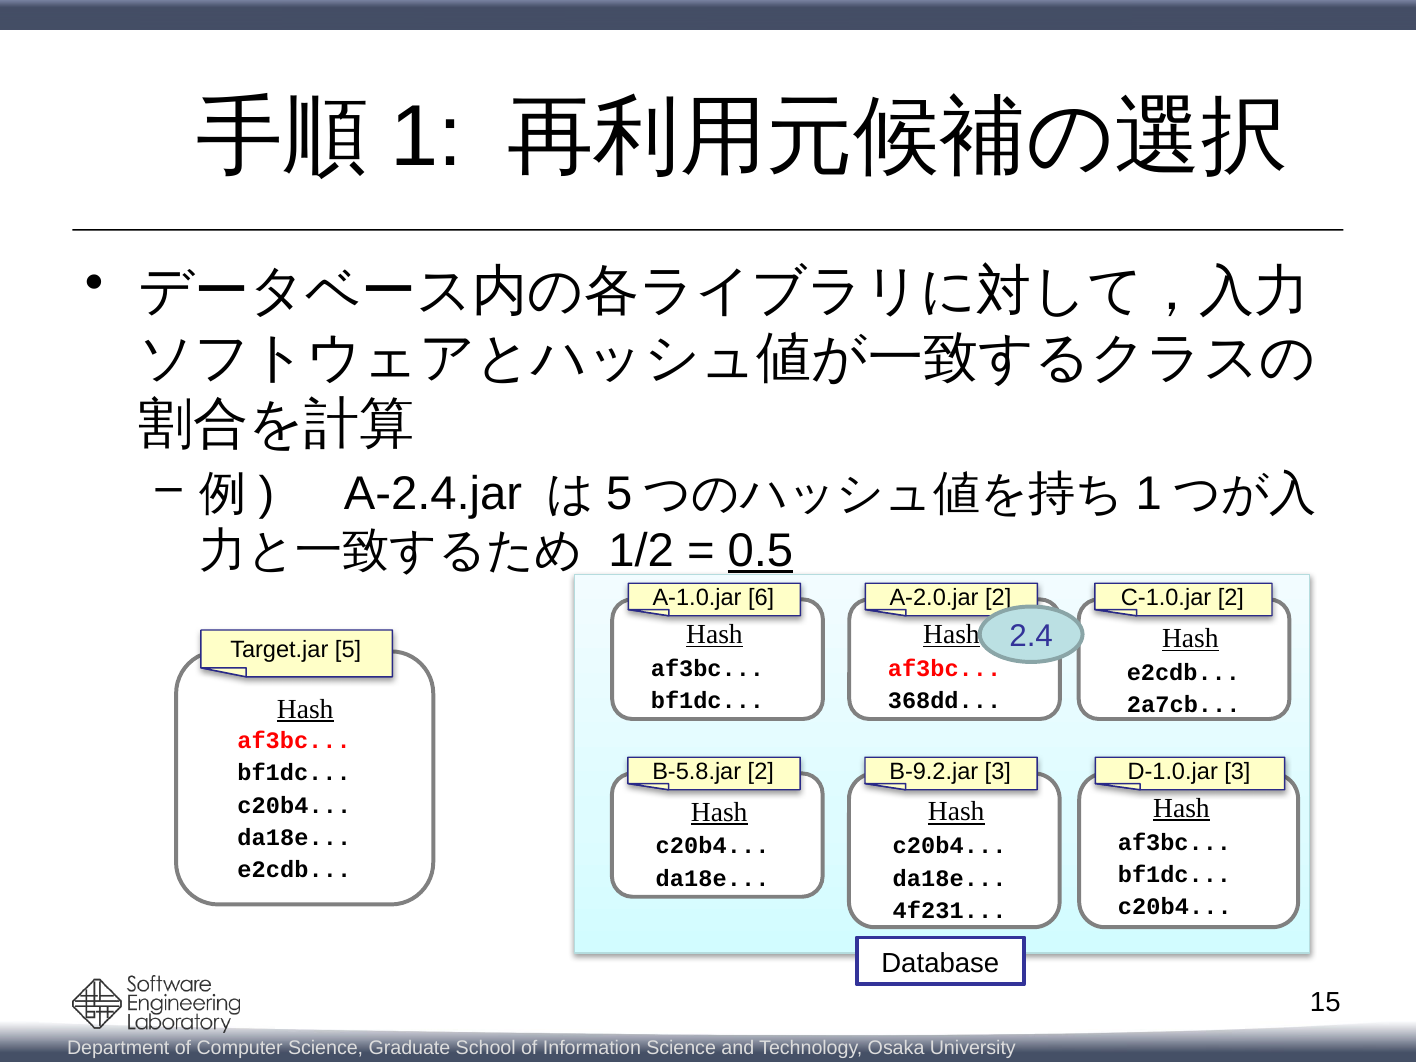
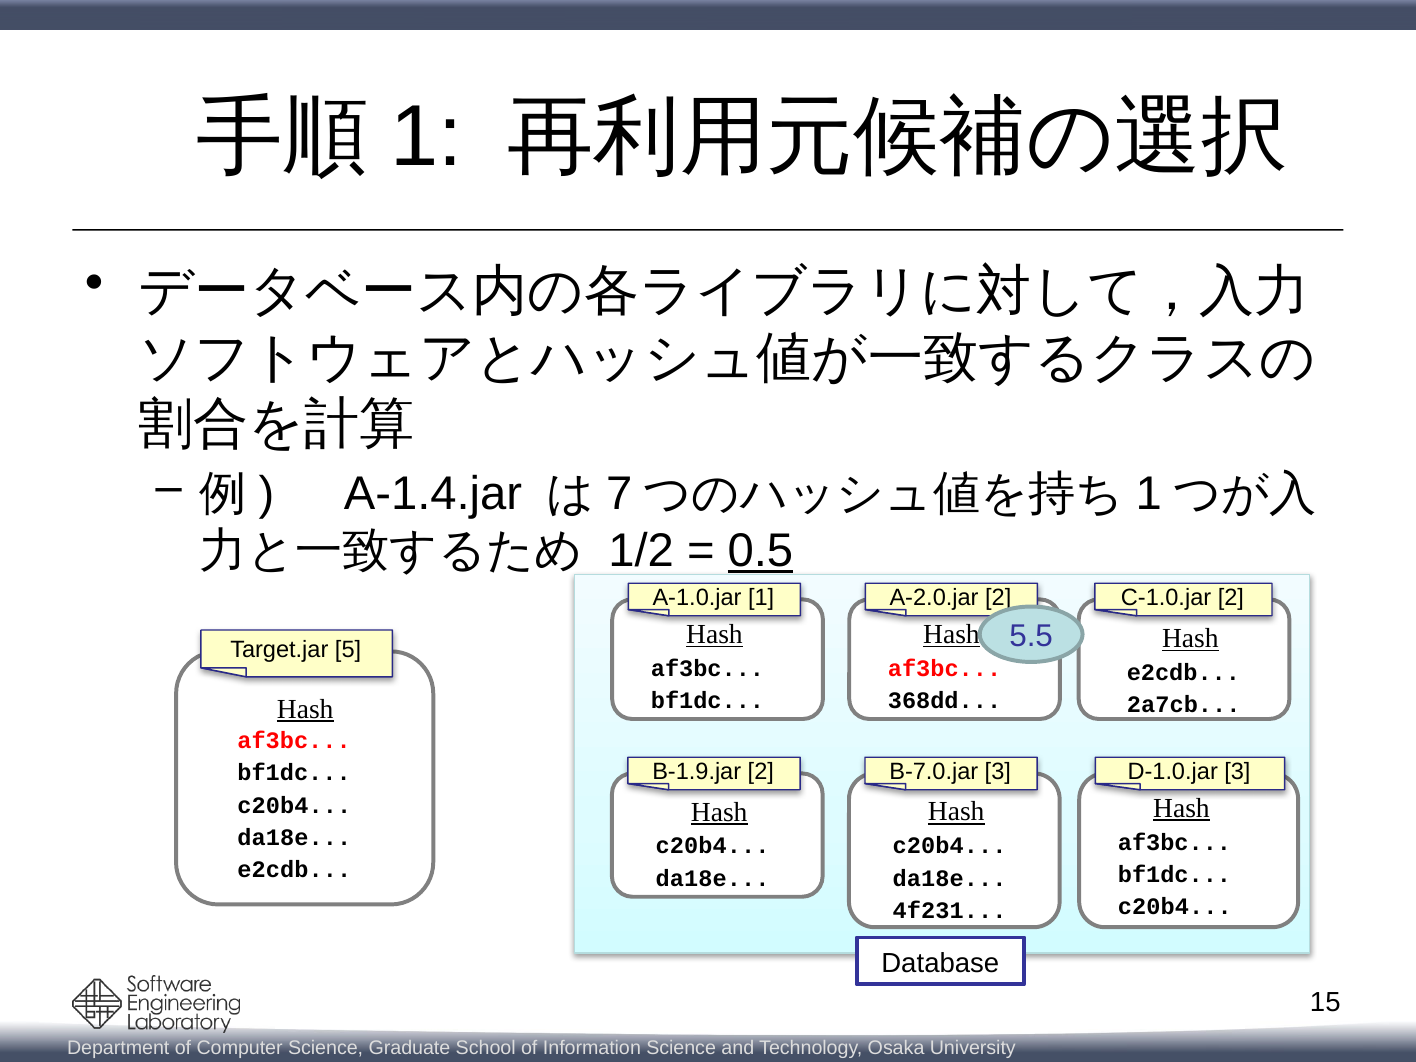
A-2.4.jar: A-2.4.jar -> A-1.4.jar (433, 494)
5: 5 -> 7 (619, 494)
A-1.0.jar 6: 6 -> 1 (761, 598)
2.4: 2.4 -> 5.5 (1031, 636)
B-5.8.jar: B-5.8.jar -> B-1.9.jar (697, 772)
B-9.2.jar: B-9.2.jar -> B-7.0.jar (934, 772)
